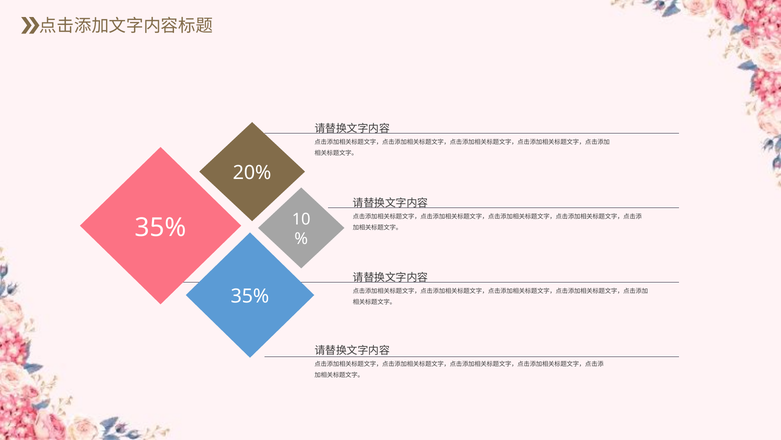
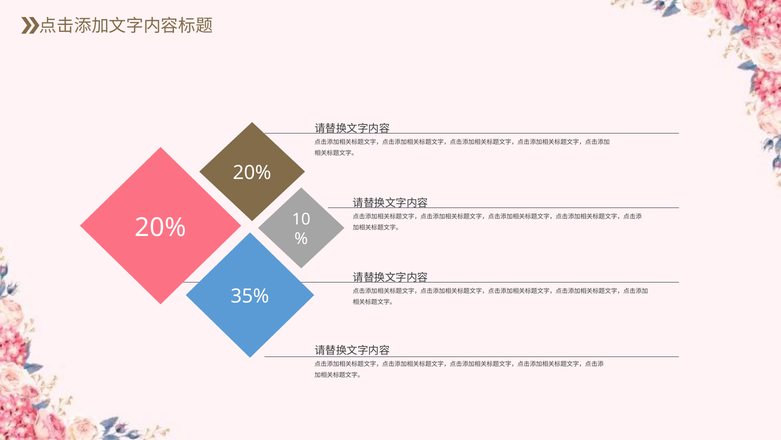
35%: 35% -> 20% (161, 227)
